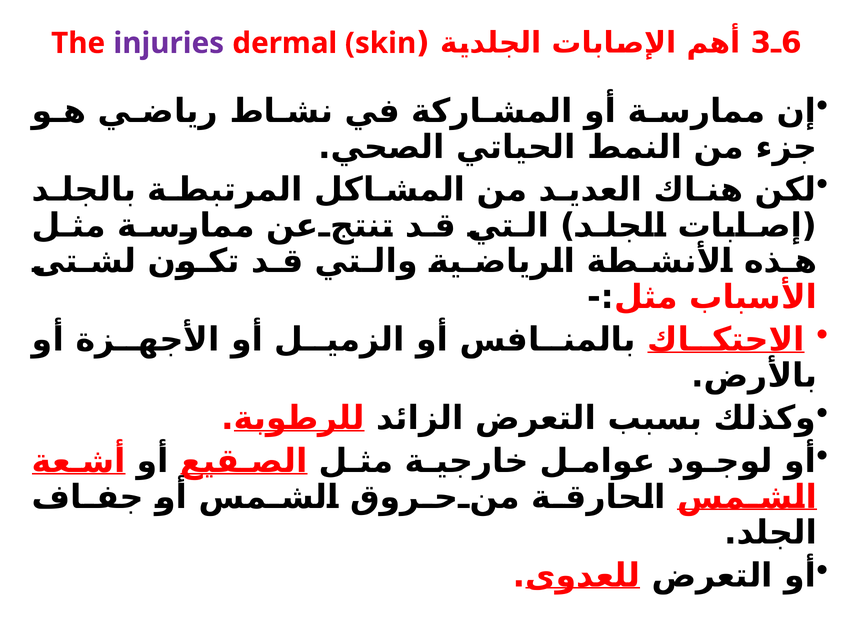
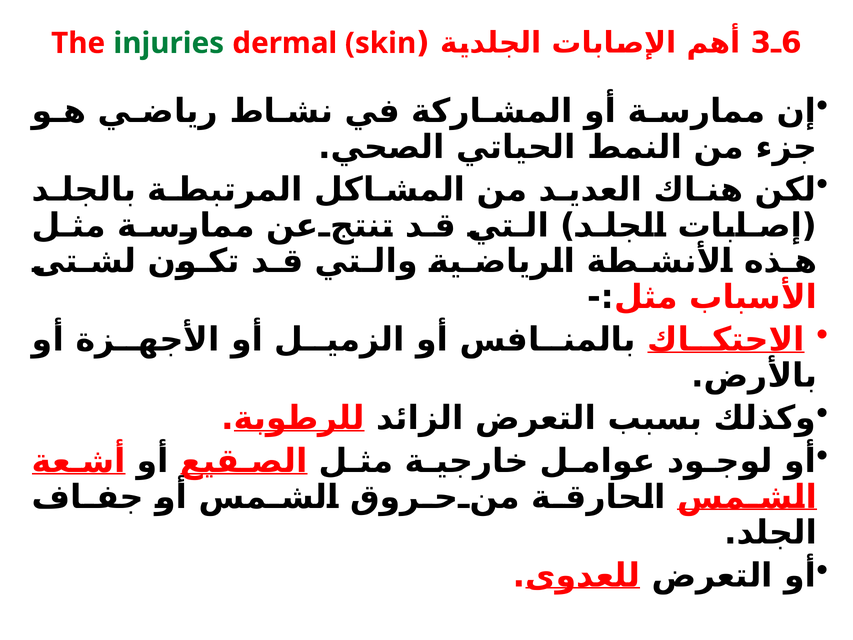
injuries colour: purple -> green (169, 43)
